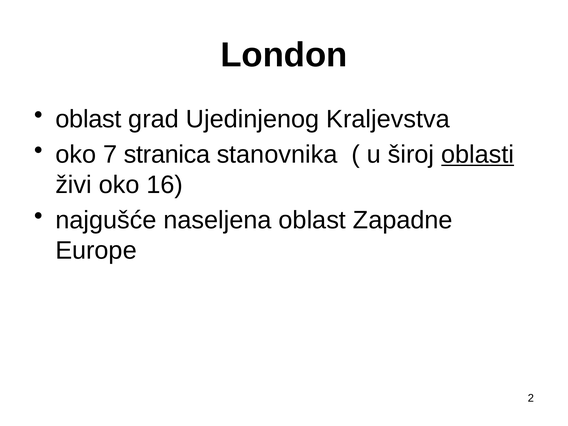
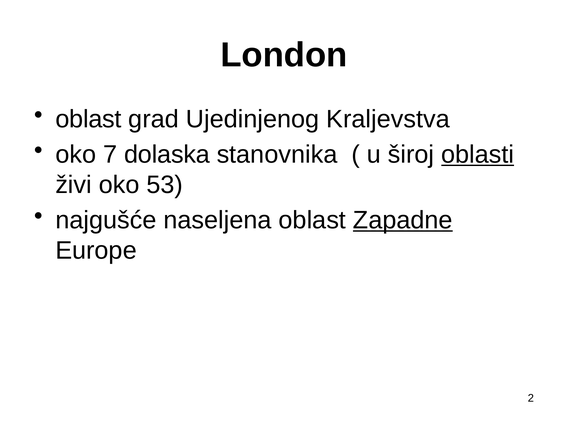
stranica: stranica -> dolaska (167, 155)
16: 16 -> 53 (165, 185)
Zapadne underline: none -> present (403, 220)
